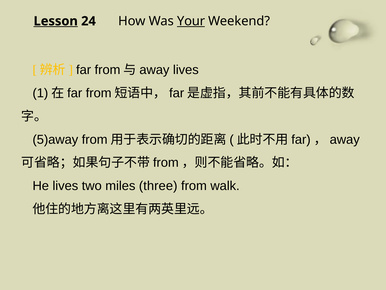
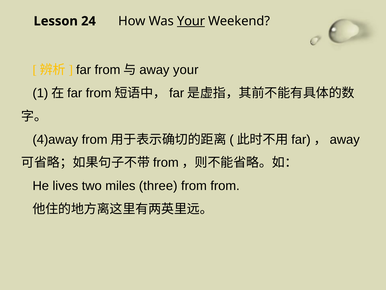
Lesson underline: present -> none (56, 21)
lives: lives -> your (186, 70)
5)away: 5)away -> 4)away (55, 139)
from walk: walk -> from (225, 186)
